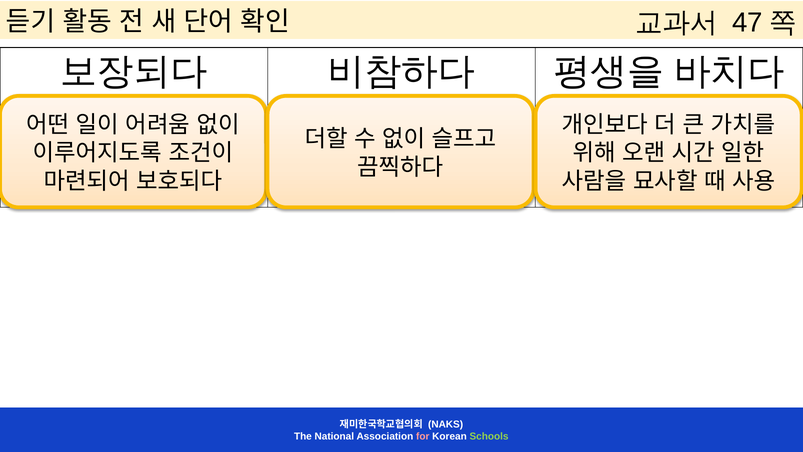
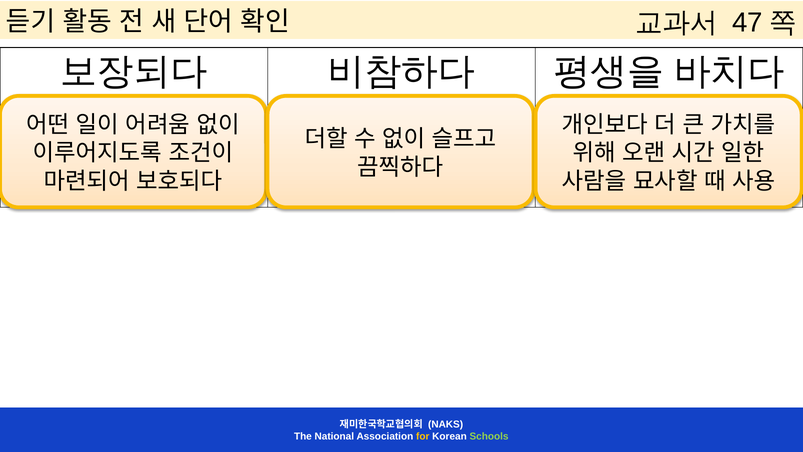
for colour: pink -> yellow (423, 436)
